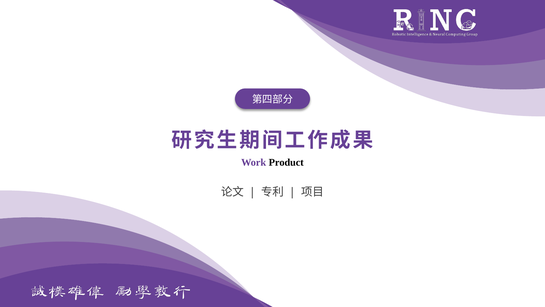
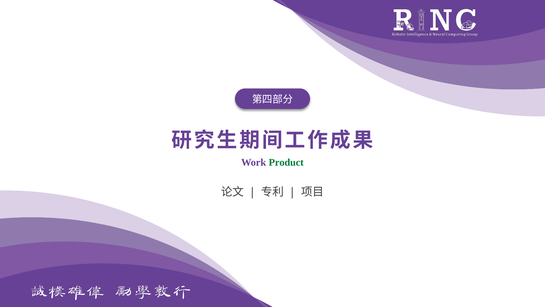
Product colour: black -> green (286, 162)
